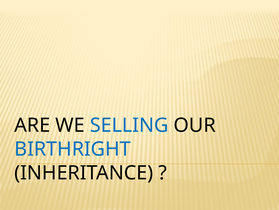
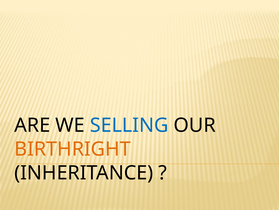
BIRTHRIGHT colour: blue -> orange (73, 149)
